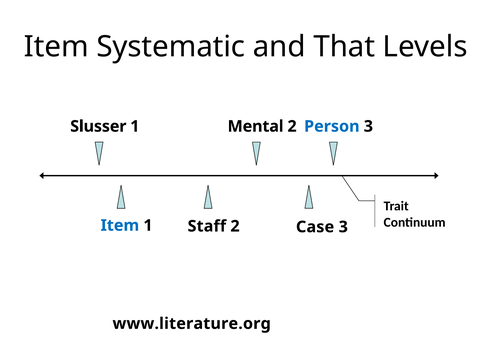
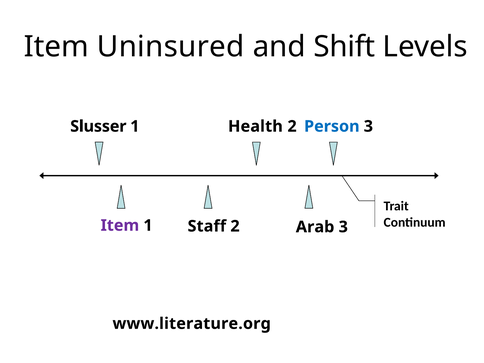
Systematic: Systematic -> Uninsured (171, 47)
That: That -> Shift (344, 47)
Mental: Mental -> Health (255, 126)
Item colour: blue -> purple (120, 225)
Case: Case -> Arab (315, 227)
